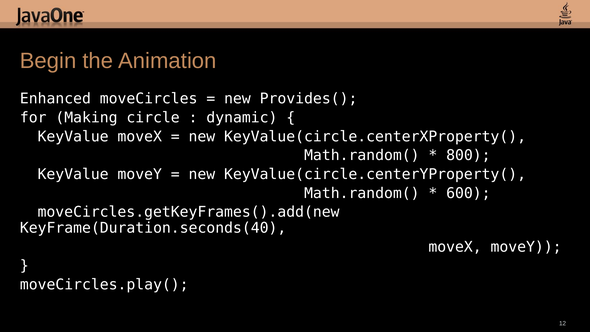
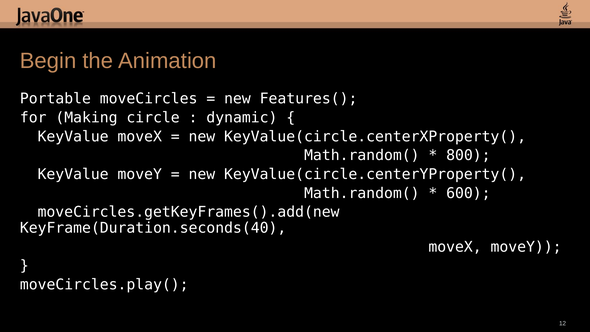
Enhanced: Enhanced -> Portable (55, 99)
Provides(: Provides( -> Features( (309, 99)
